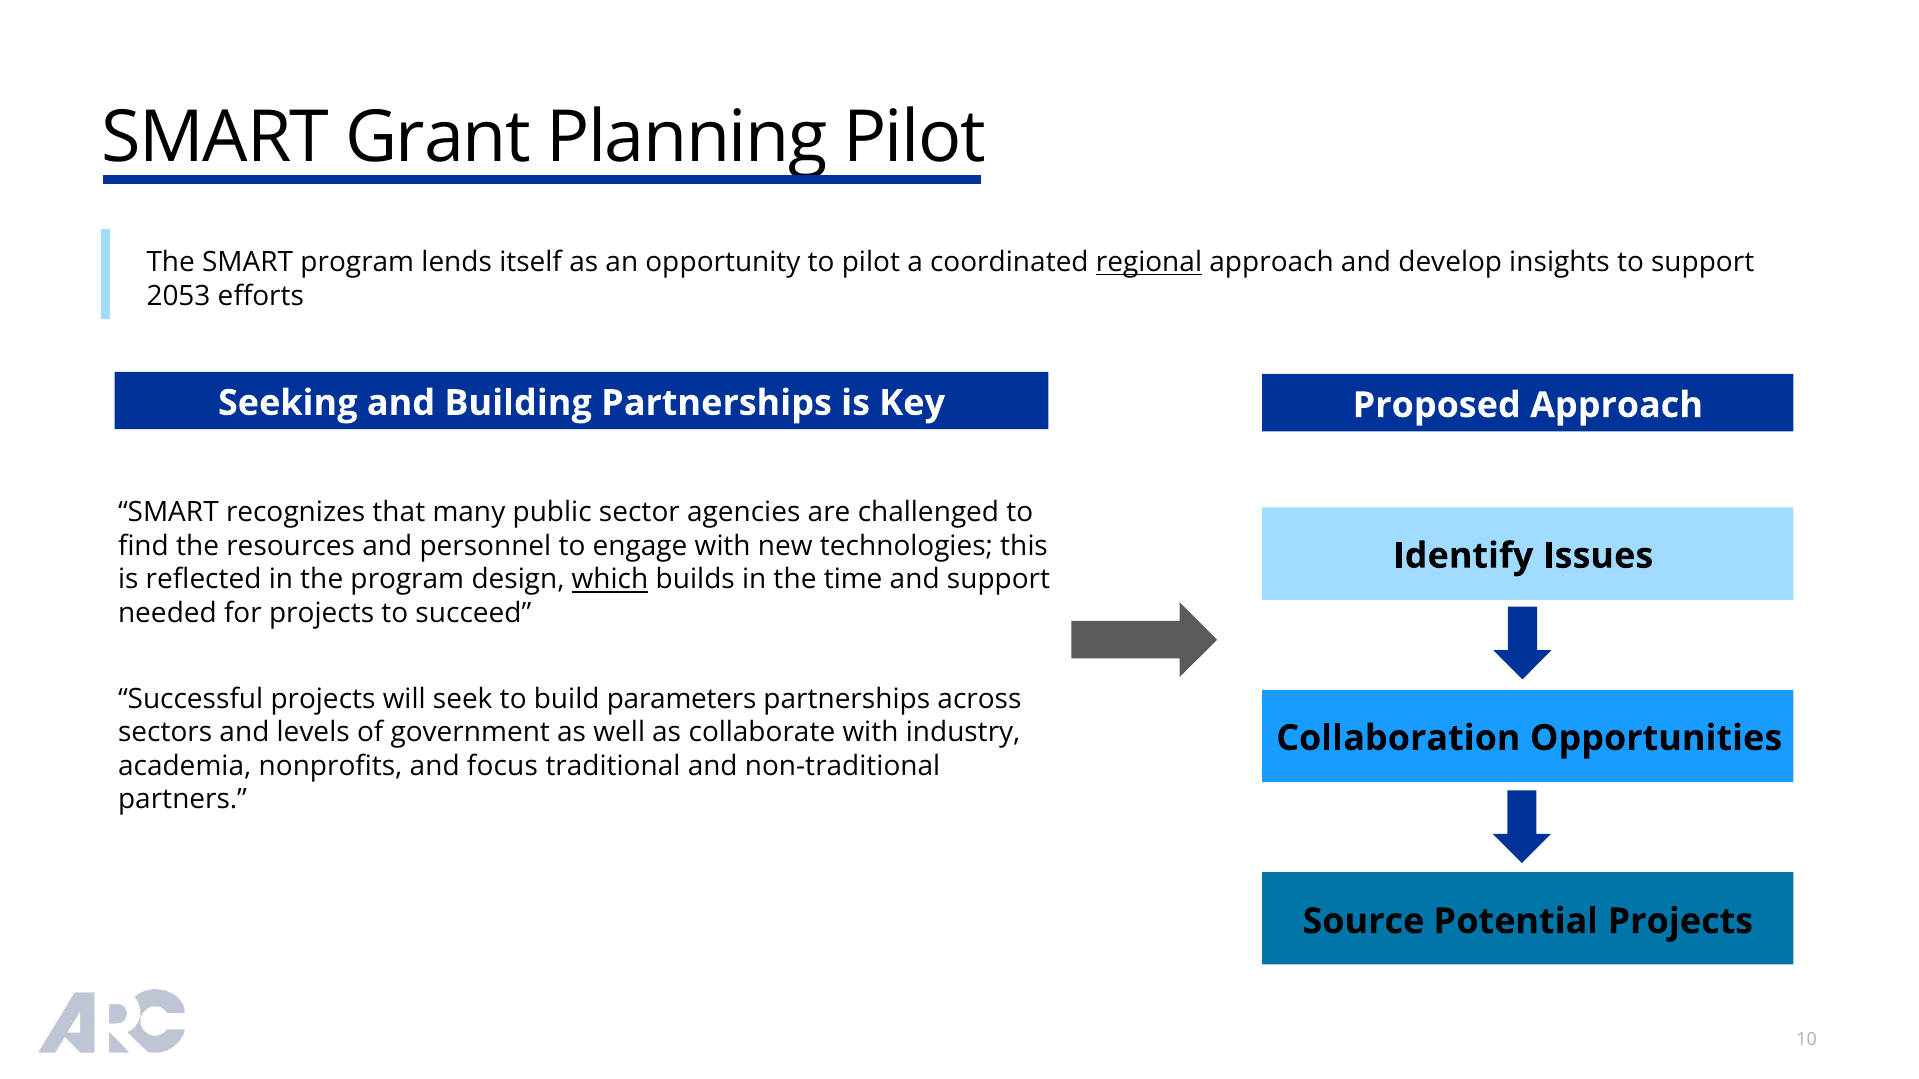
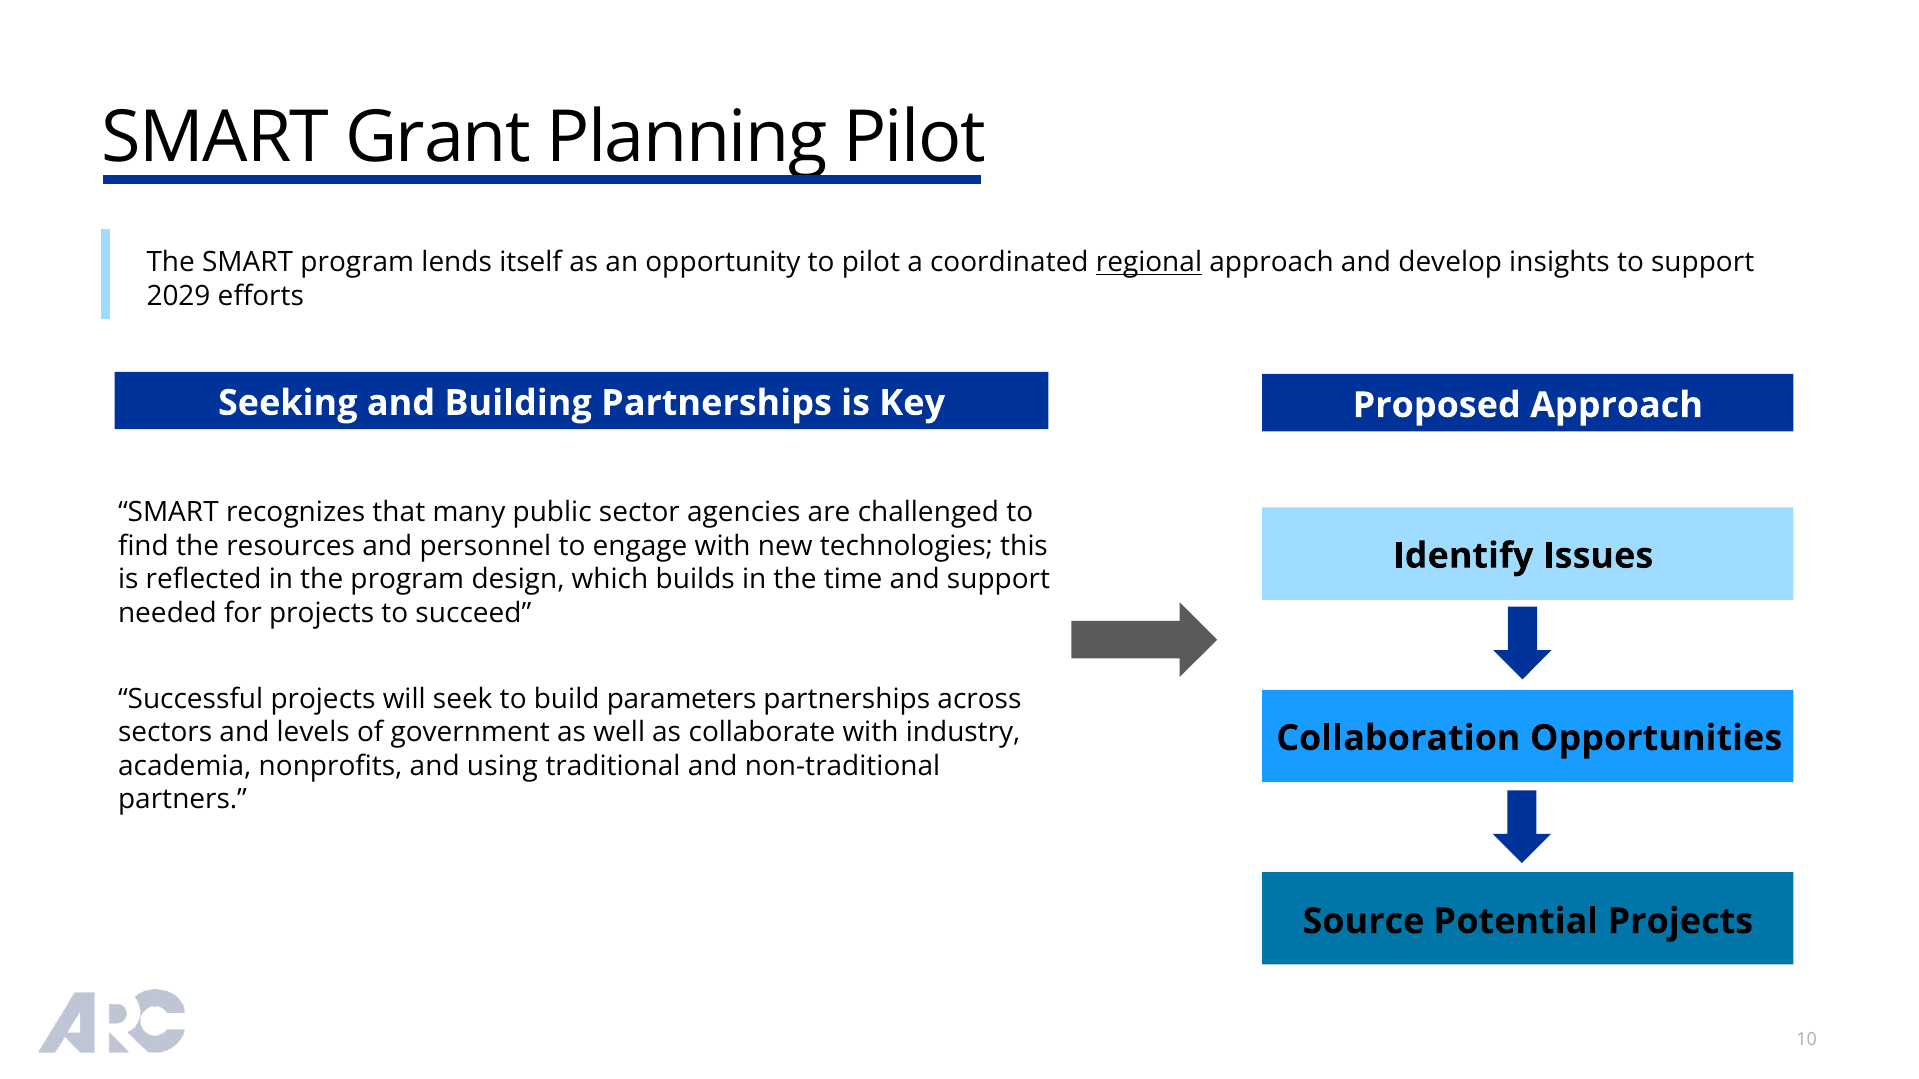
2053: 2053 -> 2029 (178, 296)
which underline: present -> none (610, 580)
focus: focus -> using (502, 766)
